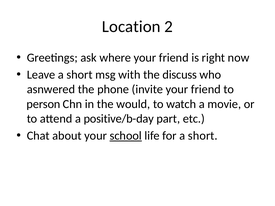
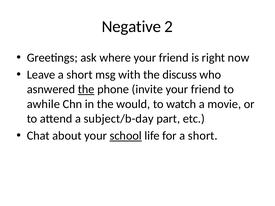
Location: Location -> Negative (131, 27)
the underline: none -> present (86, 89)
person: person -> awhile (43, 104)
positive/b-day: positive/b-day -> subject/b-day (119, 119)
